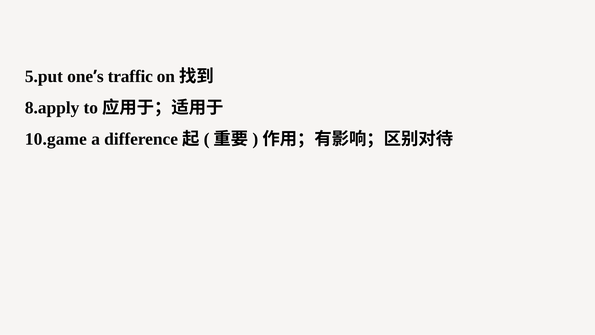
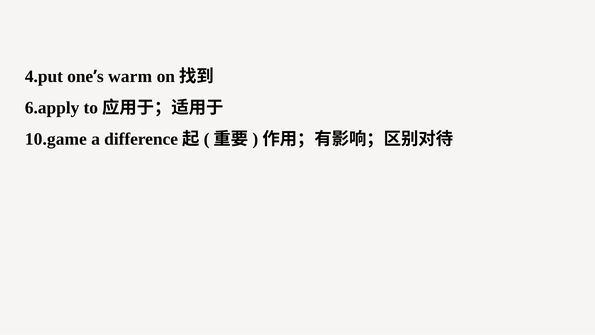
5.put: 5.put -> 4.put (44, 76)
traffic: traffic -> warm (130, 76)
8.apply: 8.apply -> 6.apply (52, 108)
